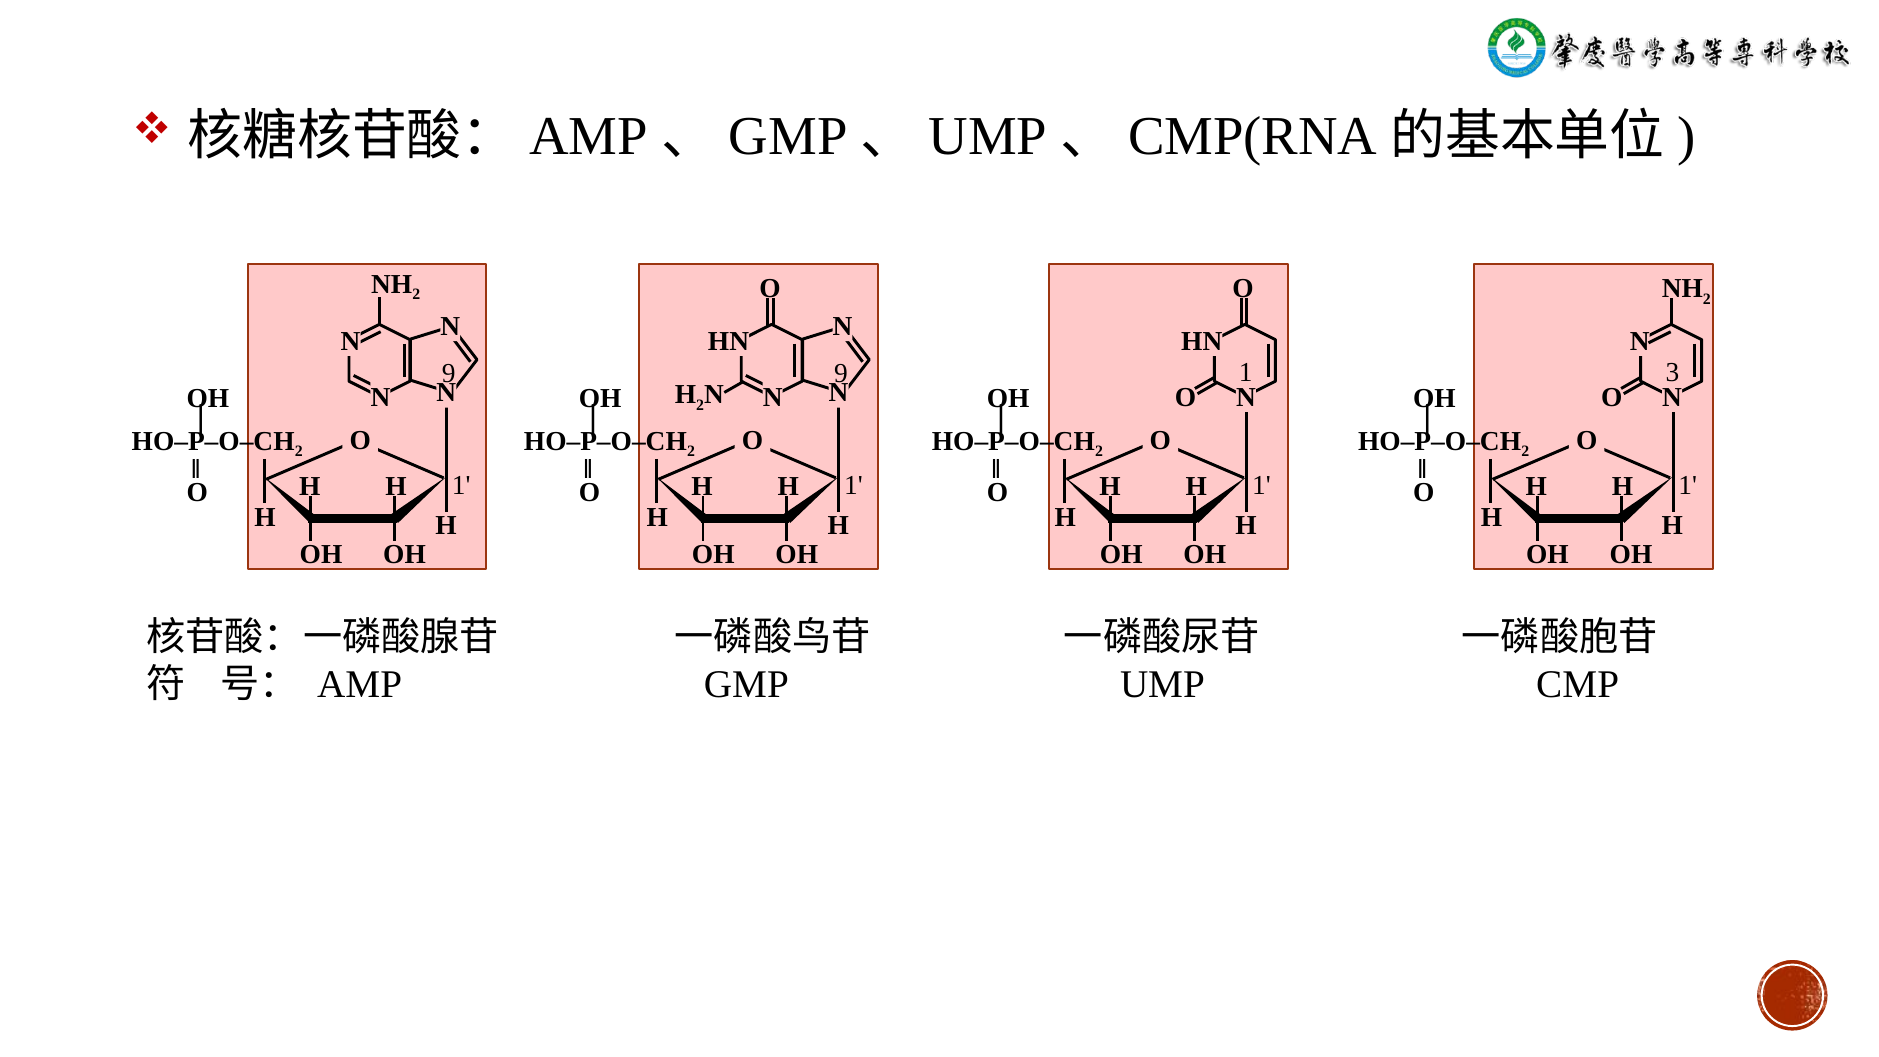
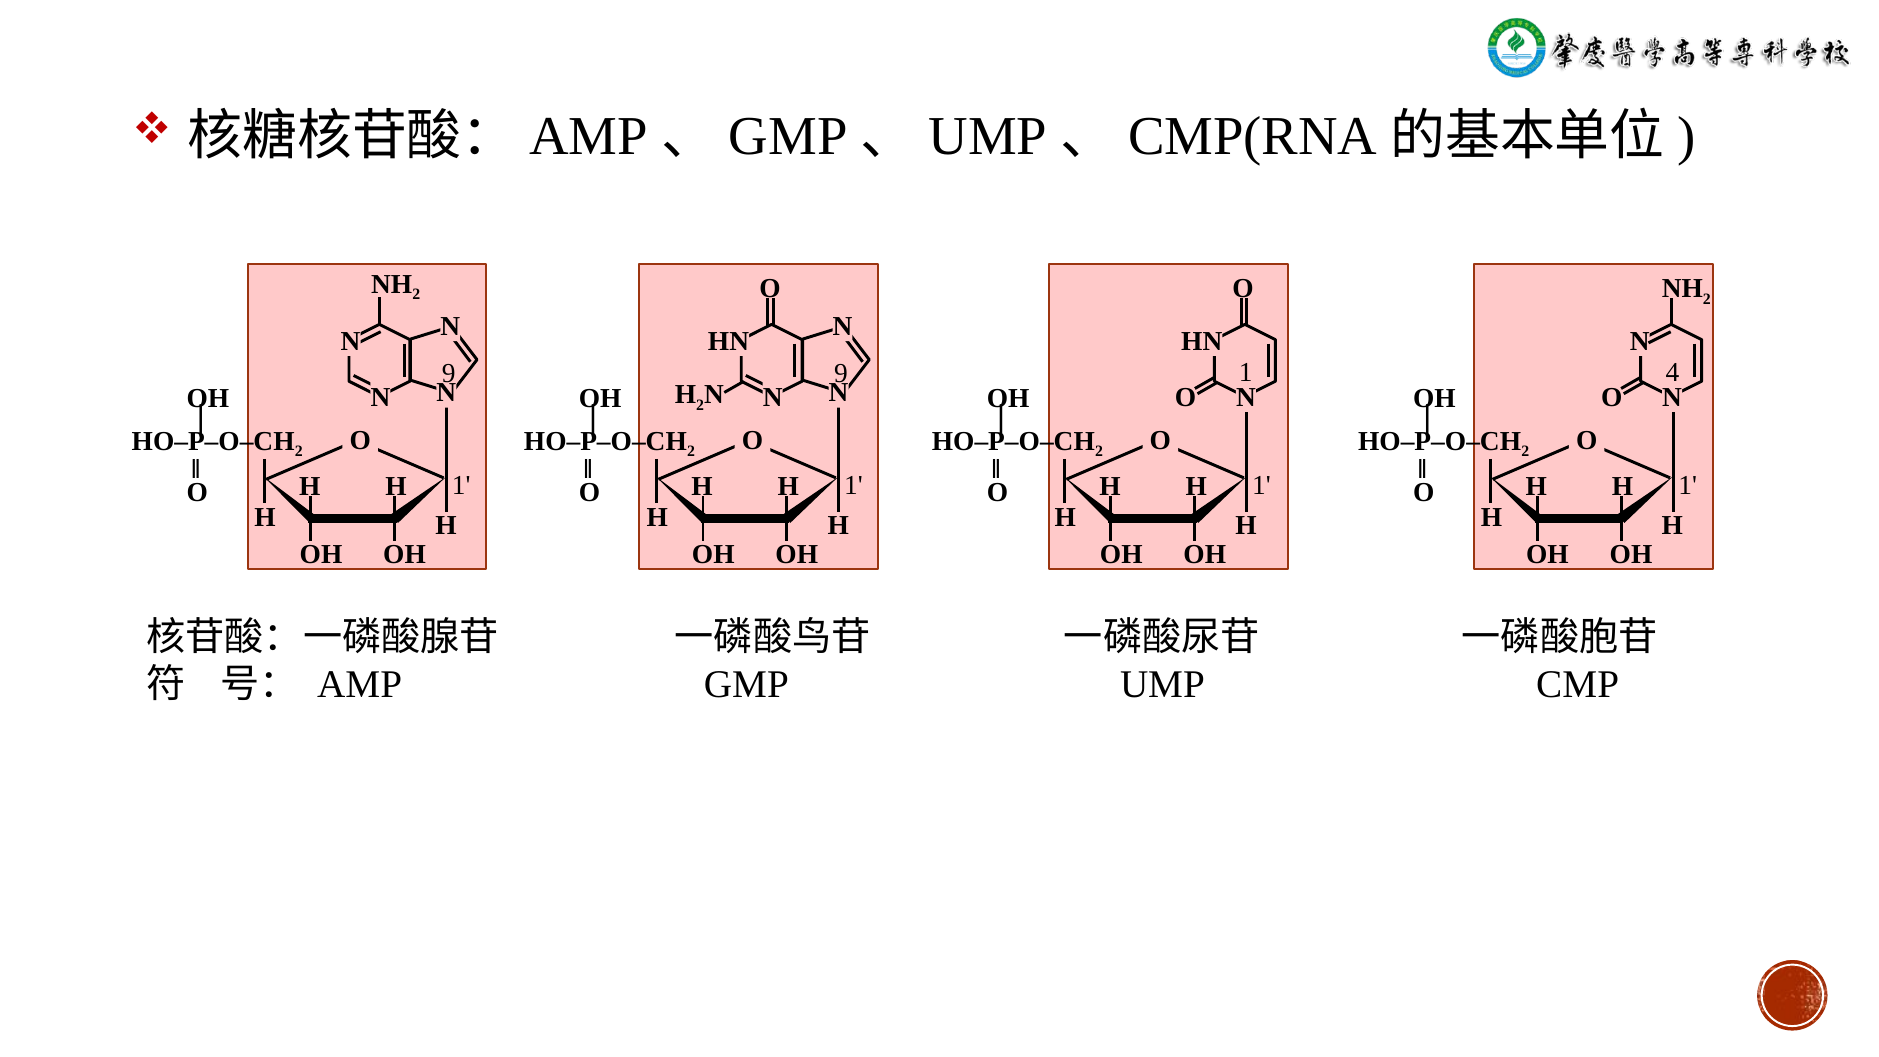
3: 3 -> 4 (1672, 373)
